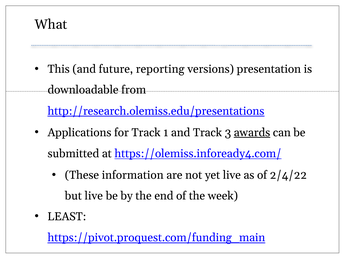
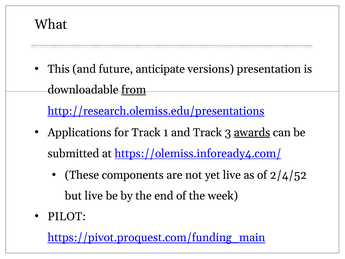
reporting: reporting -> anticipate (160, 69)
from underline: none -> present (134, 90)
information: information -> components (133, 175)
2/4/22: 2/4/22 -> 2/4/52 (288, 175)
LEAST: LEAST -> PILOT (67, 216)
